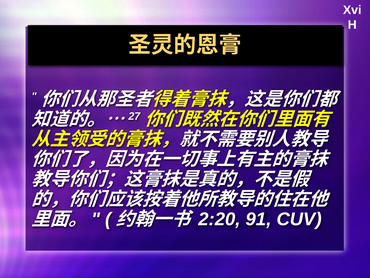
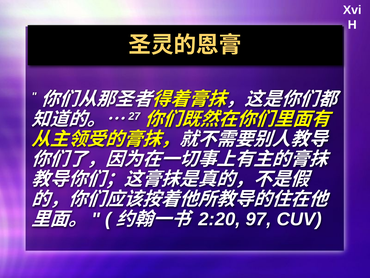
91: 91 -> 97 (259, 219)
